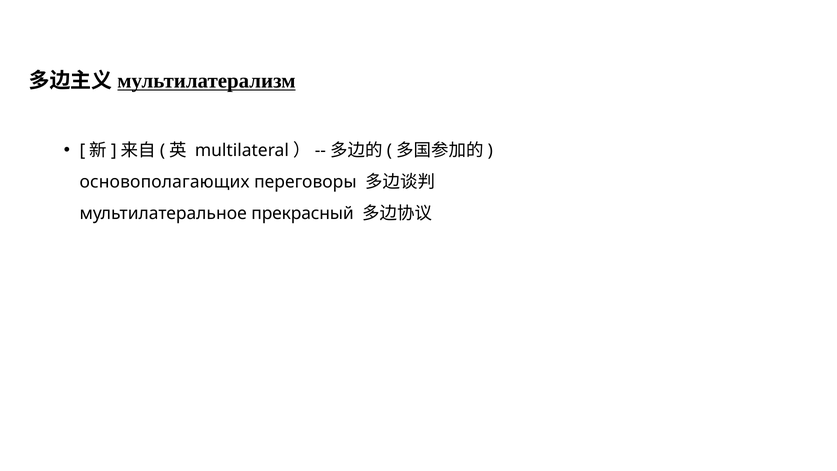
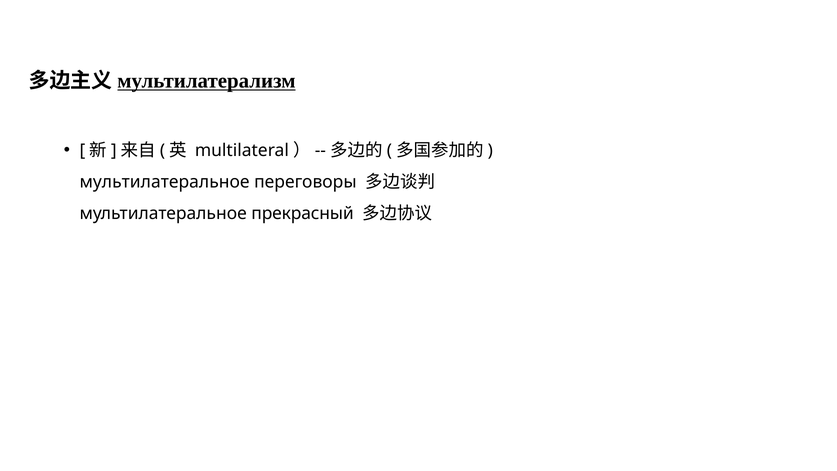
основополагающих: основополагающих -> мультилатеральное (165, 182)
